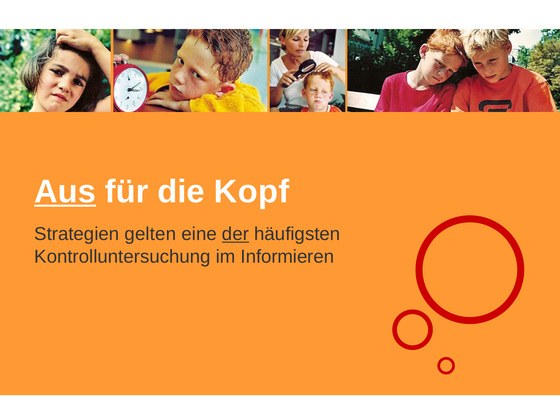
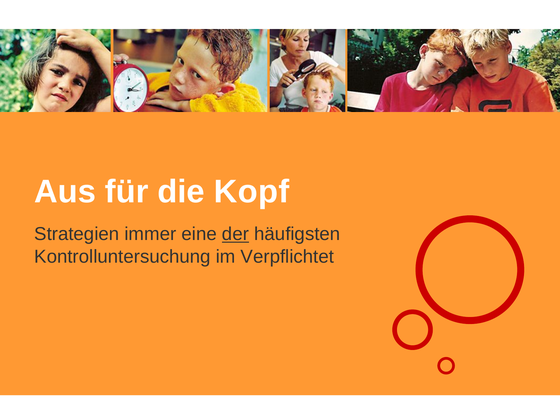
Aus underline: present -> none (65, 192)
gelten: gelten -> immer (150, 234)
Informieren: Informieren -> Verpflichtet (287, 257)
